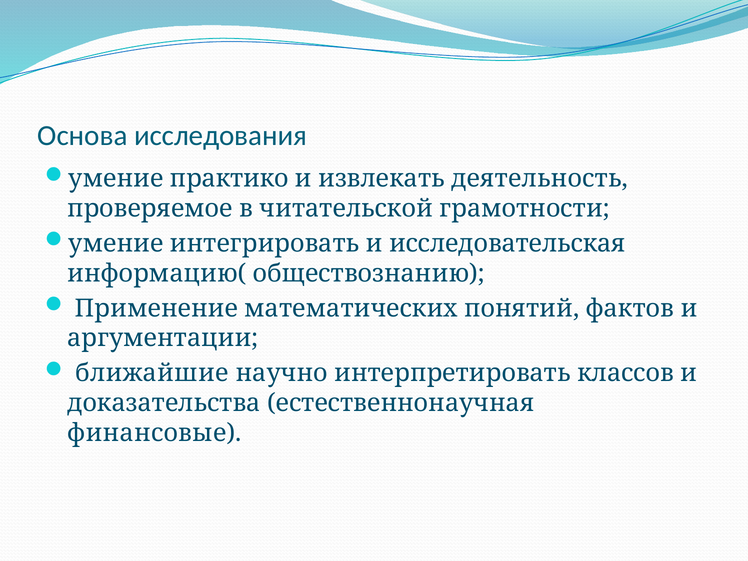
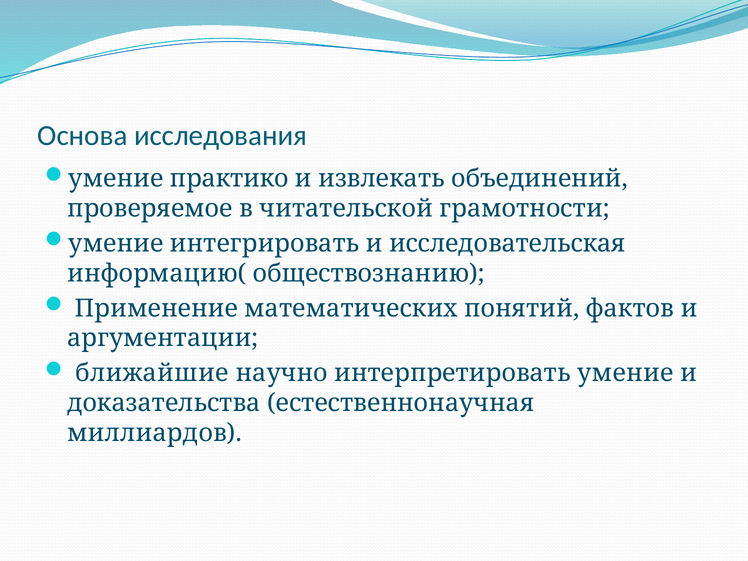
деятельность: деятельность -> объединений (540, 179)
интерпретировать классов: классов -> умение (625, 373)
финансовые: финансовые -> миллиардов (155, 433)
